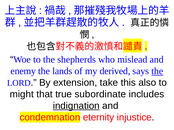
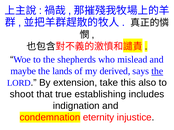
enemy: enemy -> maybe (23, 71)
might: might -> shoot (22, 95)
subordinate: subordinate -> establishing (100, 95)
indignation underline: present -> none (76, 106)
